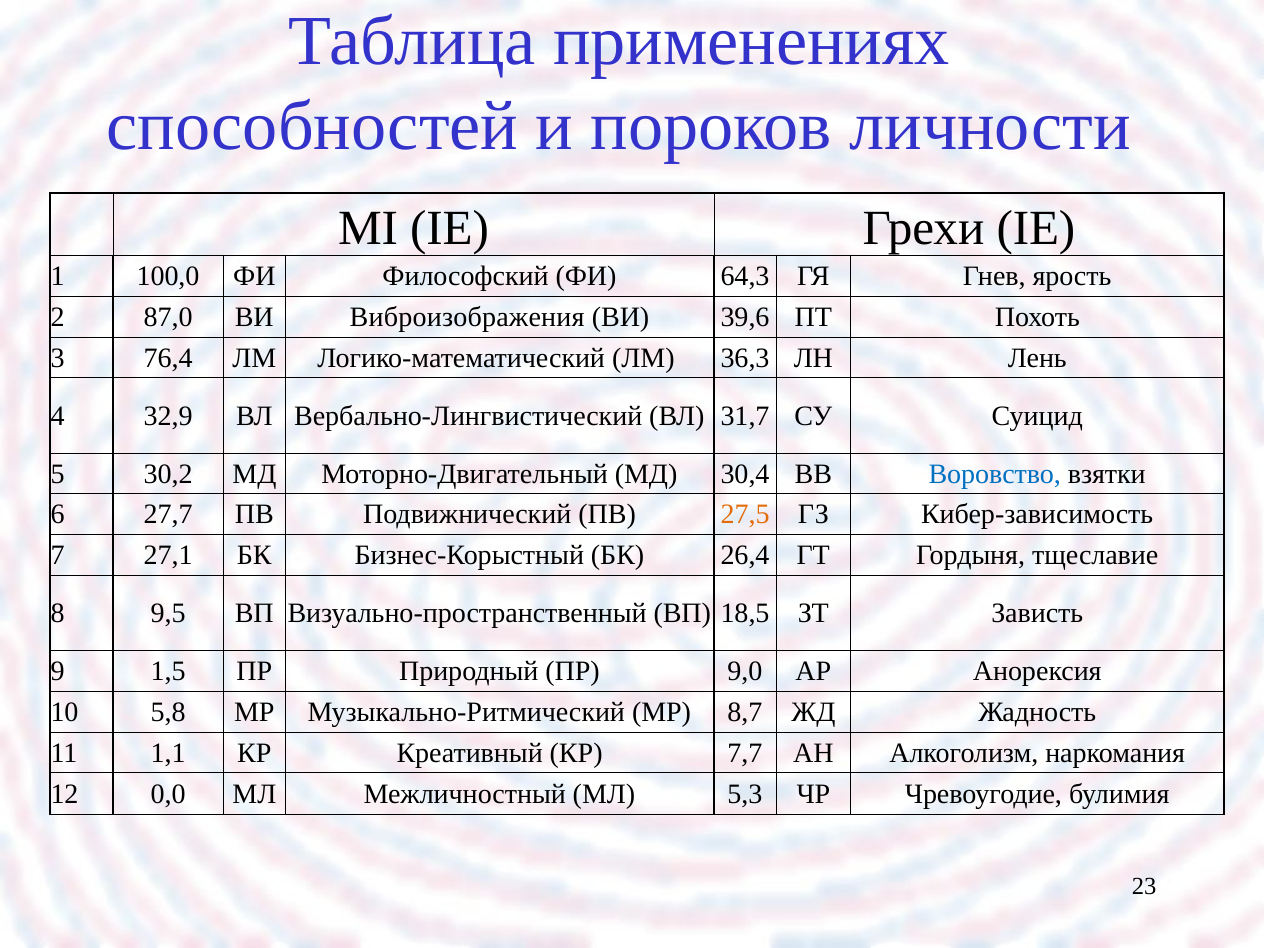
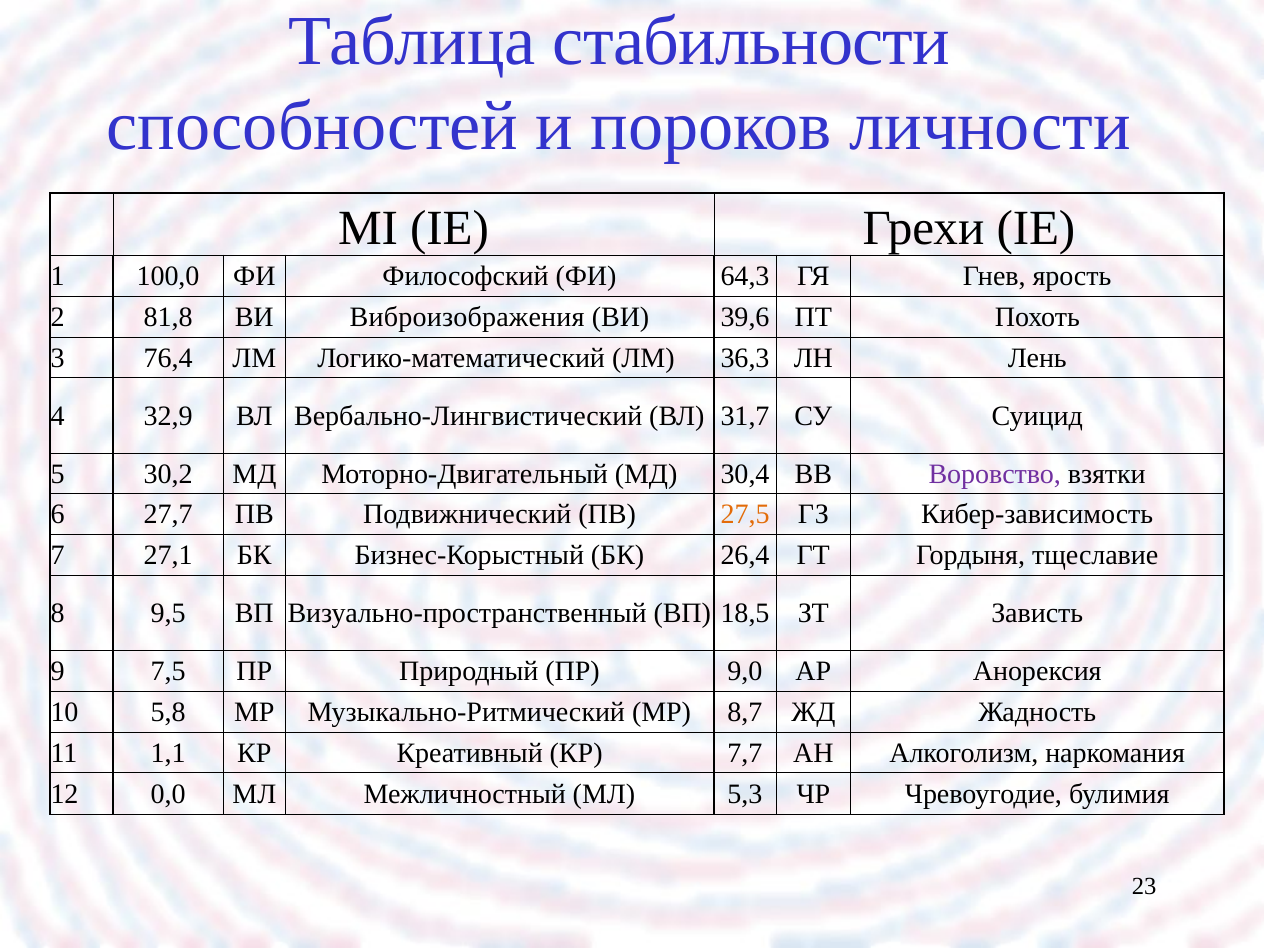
применениях: применениях -> стабильности (752, 42)
87,0: 87,0 -> 81,8 (168, 317)
Воровство colour: blue -> purple (995, 474)
1,5: 1,5 -> 7,5 (168, 671)
